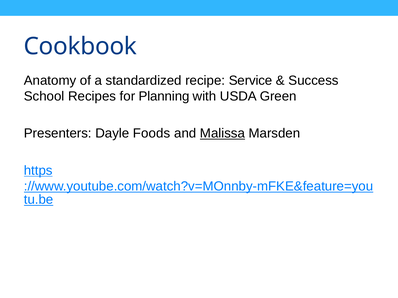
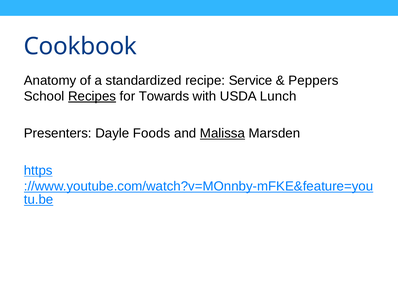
Success: Success -> Peppers (313, 81)
Recipes underline: none -> present (92, 96)
Planning: Planning -> Towards (164, 96)
Green: Green -> Lunch (278, 96)
